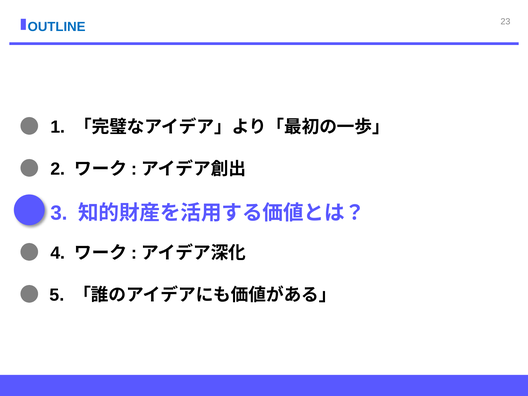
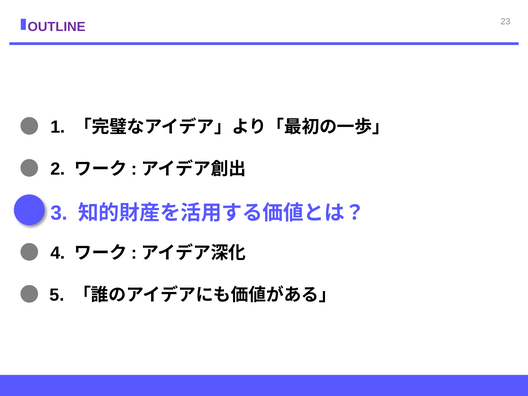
OUTLINE colour: blue -> purple (57, 27)
